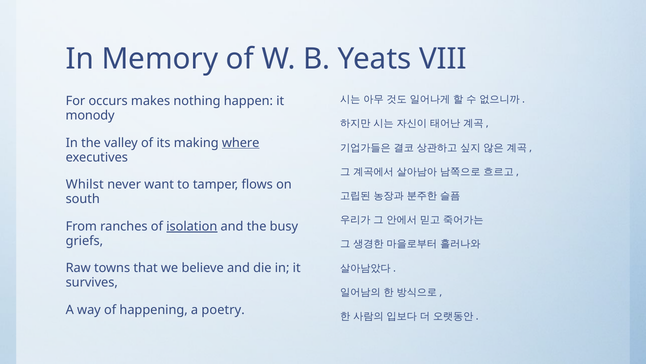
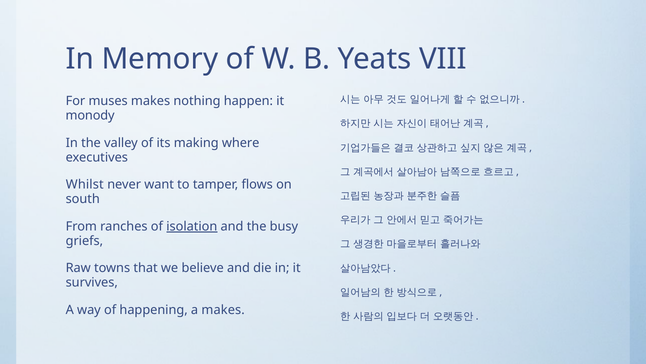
occurs: occurs -> muses (108, 101)
where underline: present -> none (241, 143)
a poetry: poetry -> makes (223, 309)
